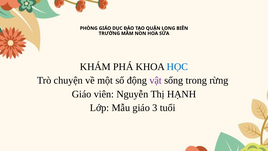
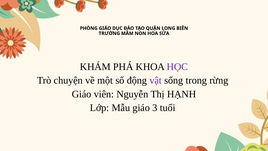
HỌC colour: blue -> purple (177, 67)
